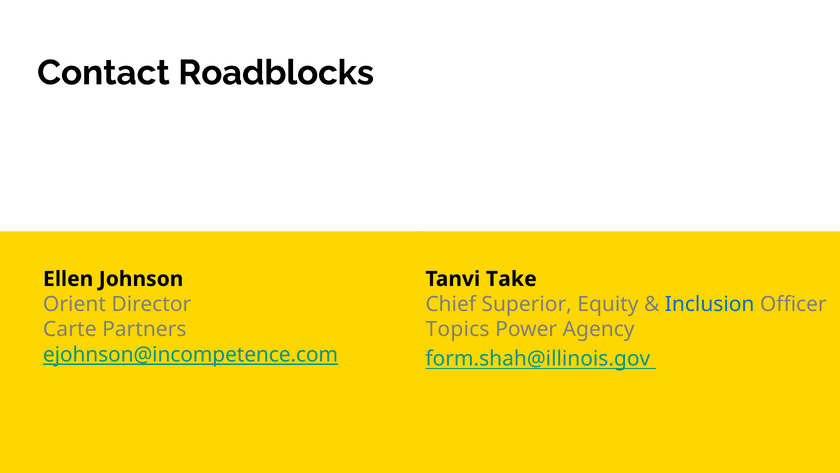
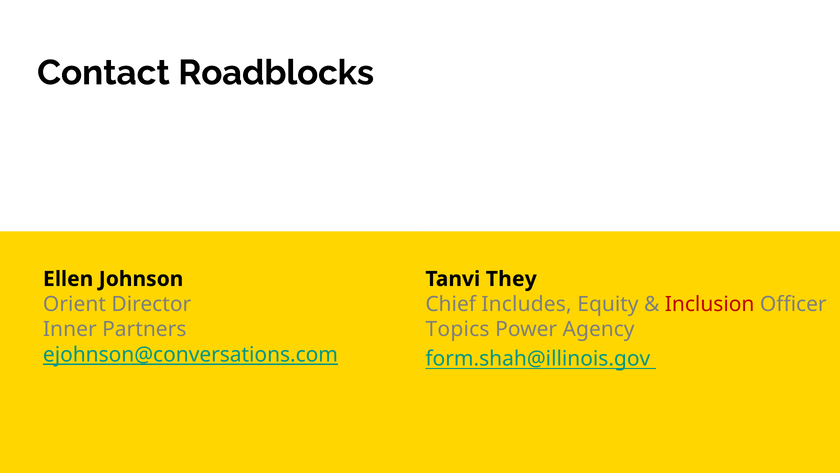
Take: Take -> They (511, 279)
Superior: Superior -> Includes (527, 304)
Inclusion colour: blue -> red (710, 304)
Carte: Carte -> Inner (70, 329)
ejohnson@incompetence.com: ejohnson@incompetence.com -> ejohnson@conversations.com (190, 354)
